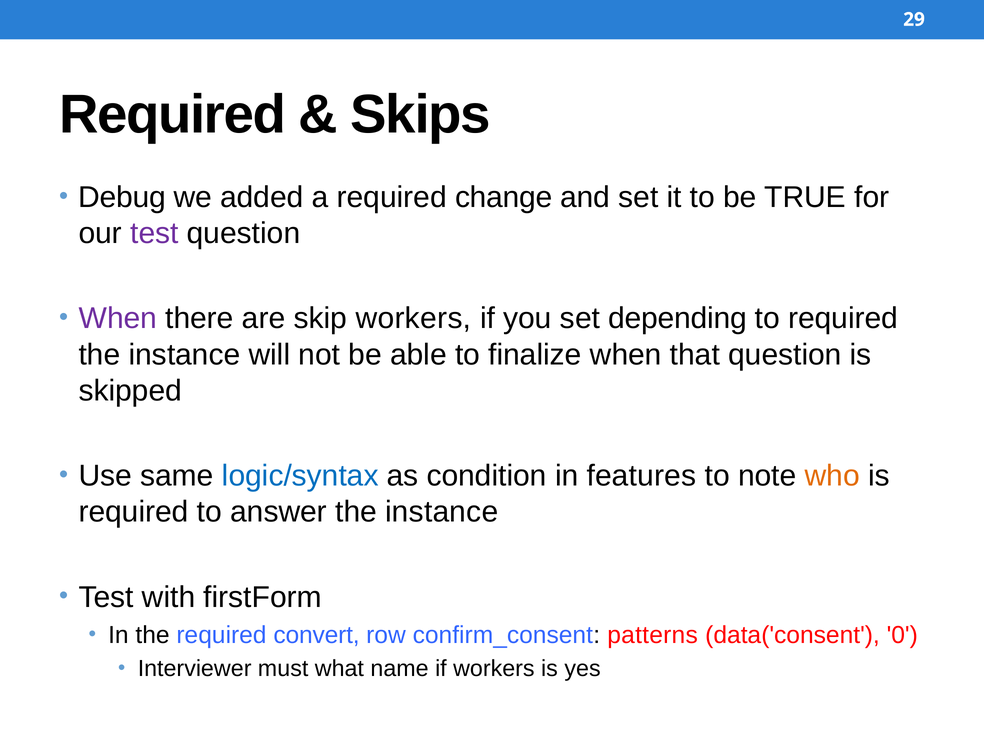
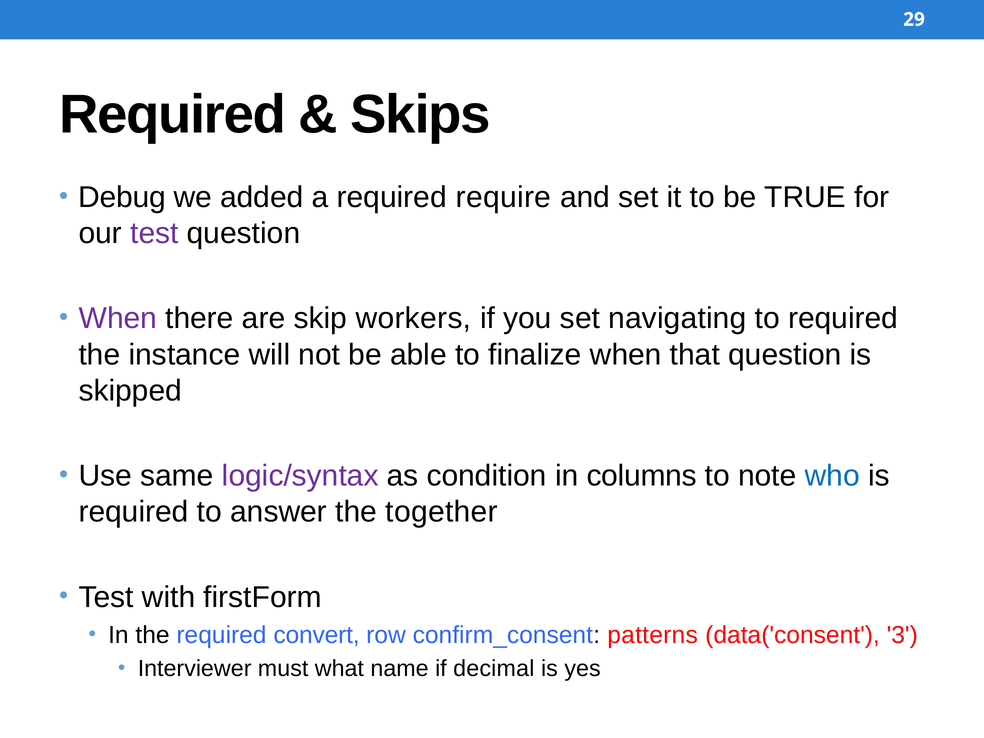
change: change -> require (503, 197)
depending: depending -> navigating (677, 319)
logic/syntax colour: blue -> purple (300, 476)
features: features -> columns (642, 476)
who colour: orange -> blue (832, 476)
answer the instance: instance -> together (442, 512)
0: 0 -> 3 (902, 635)
if workers: workers -> decimal (494, 669)
